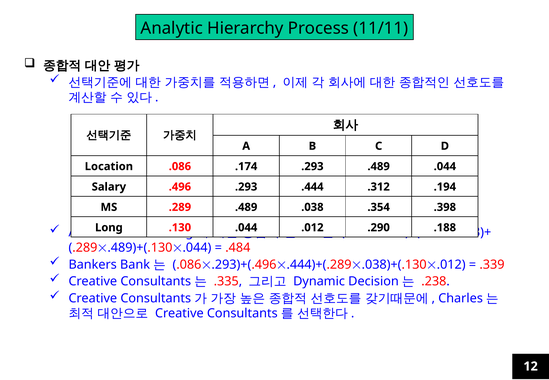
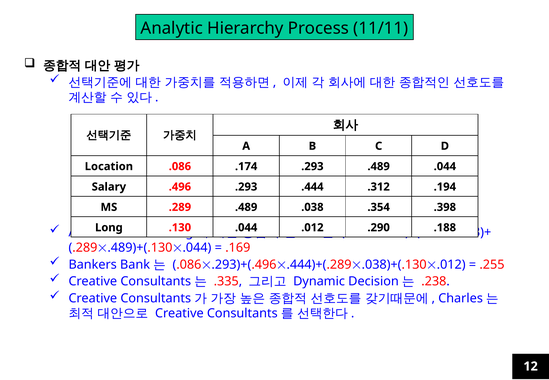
.484: .484 -> .169 (238, 248)
.339: .339 -> .255 (492, 265)
